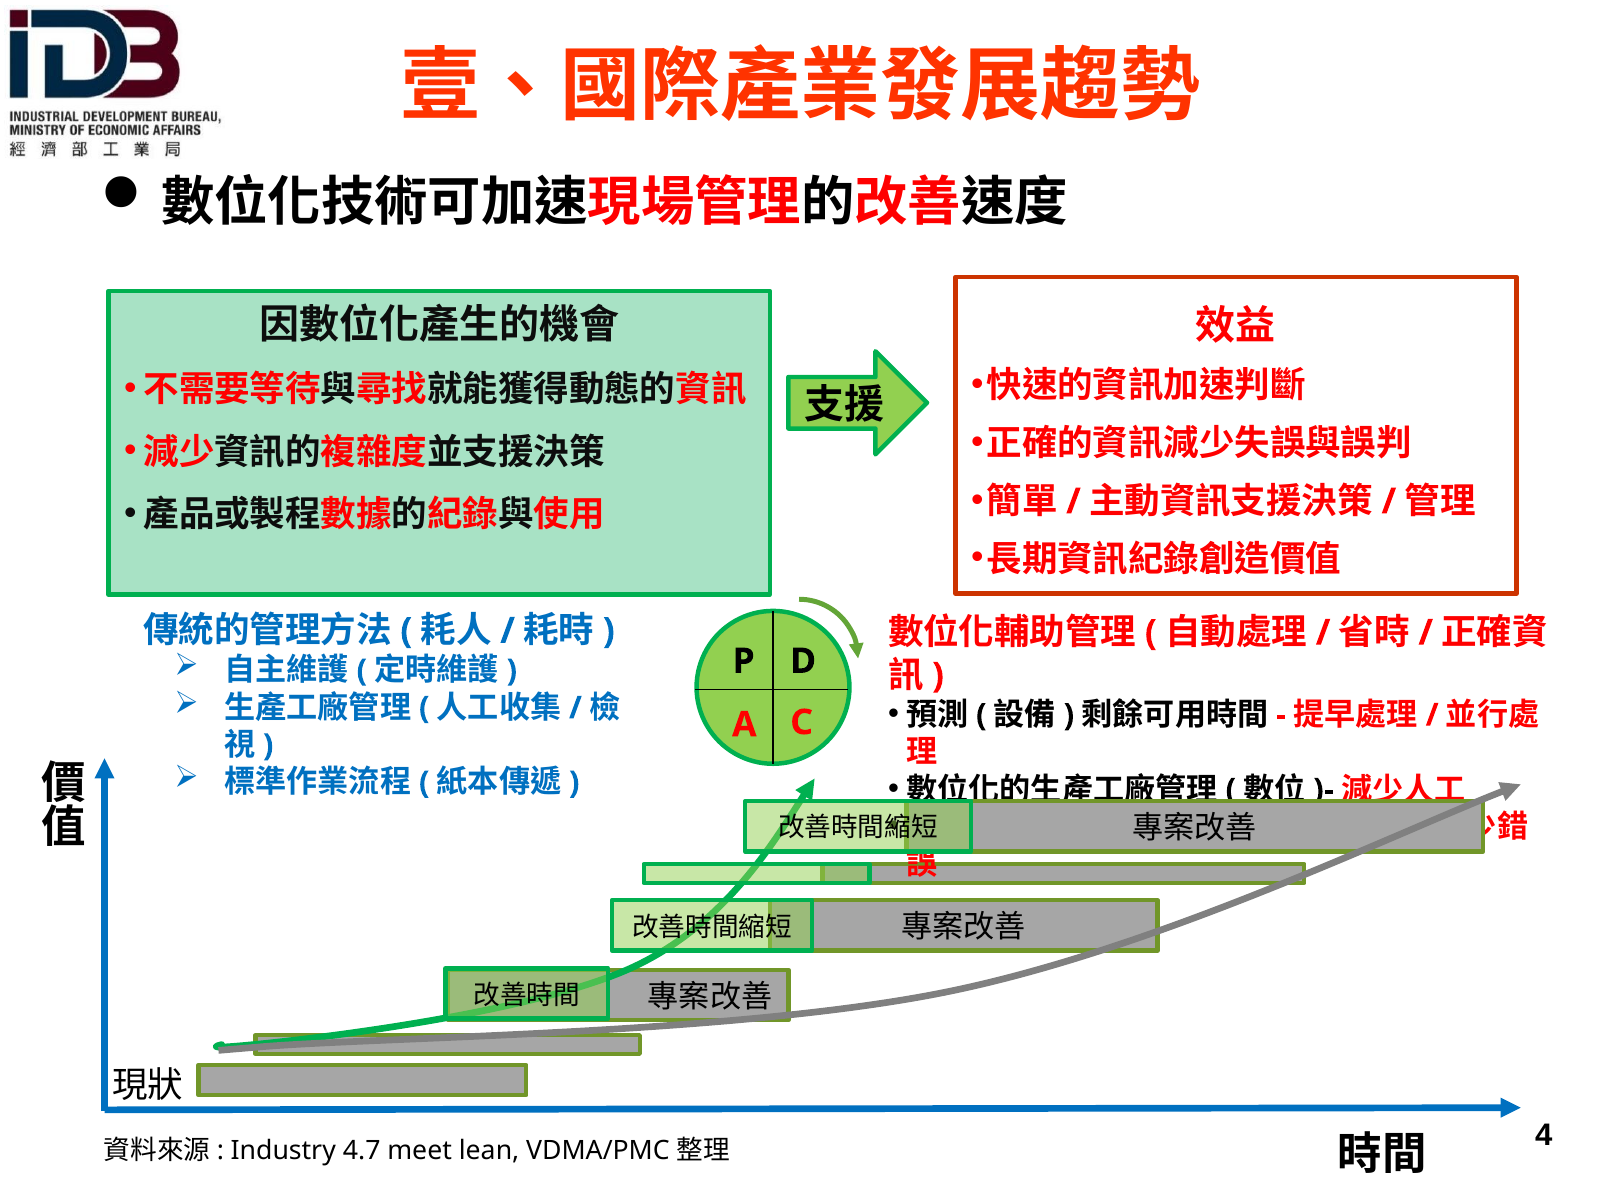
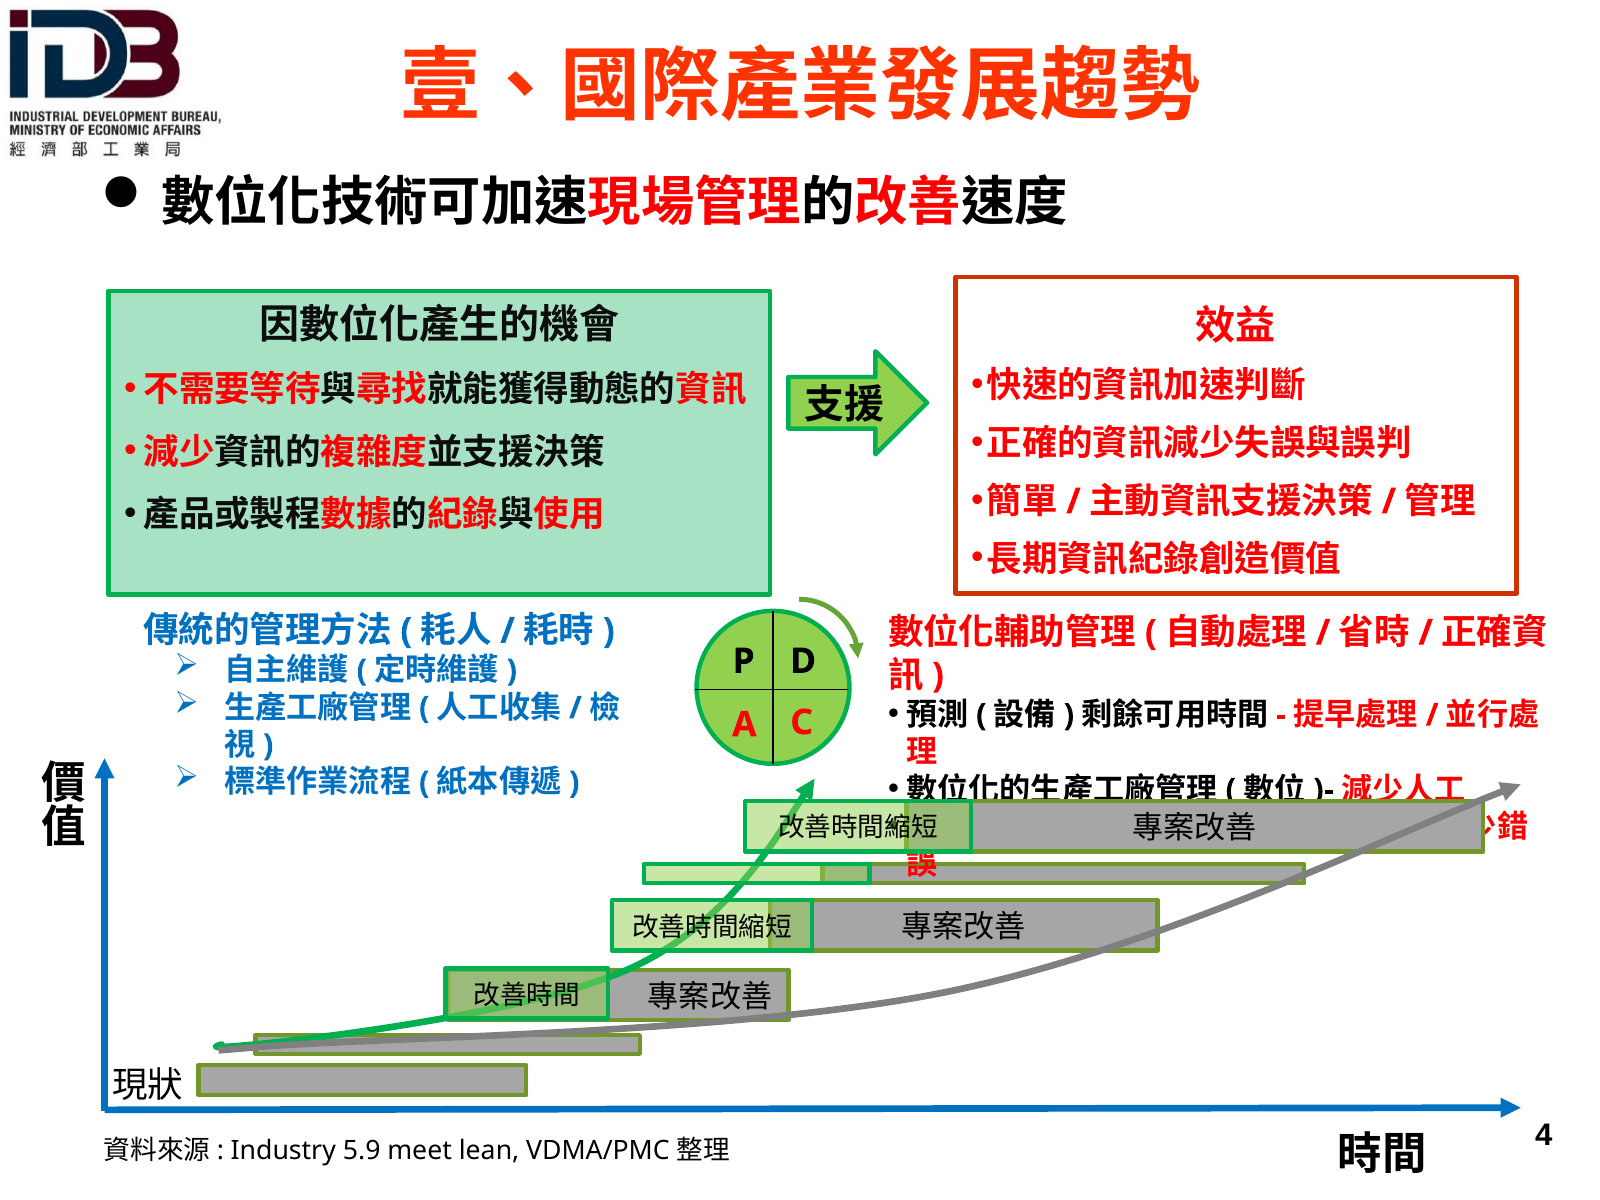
4.7: 4.7 -> 5.9 (362, 1150)
